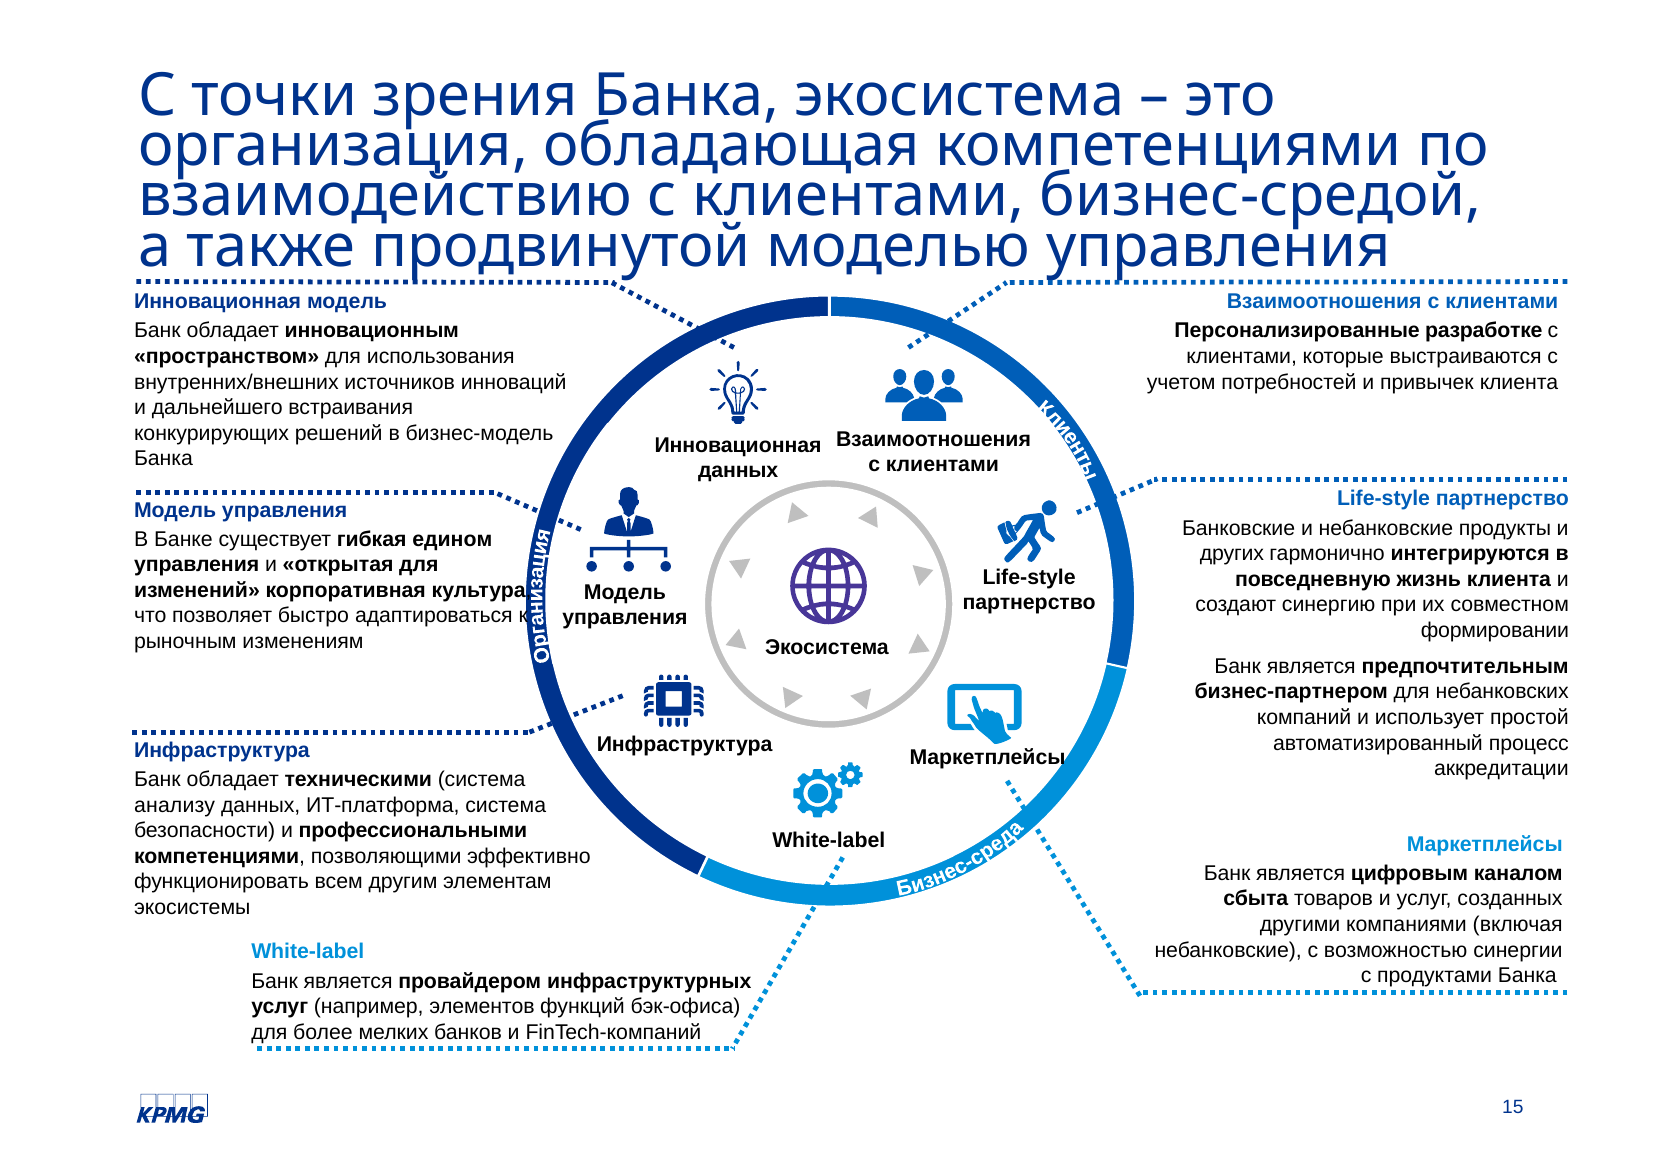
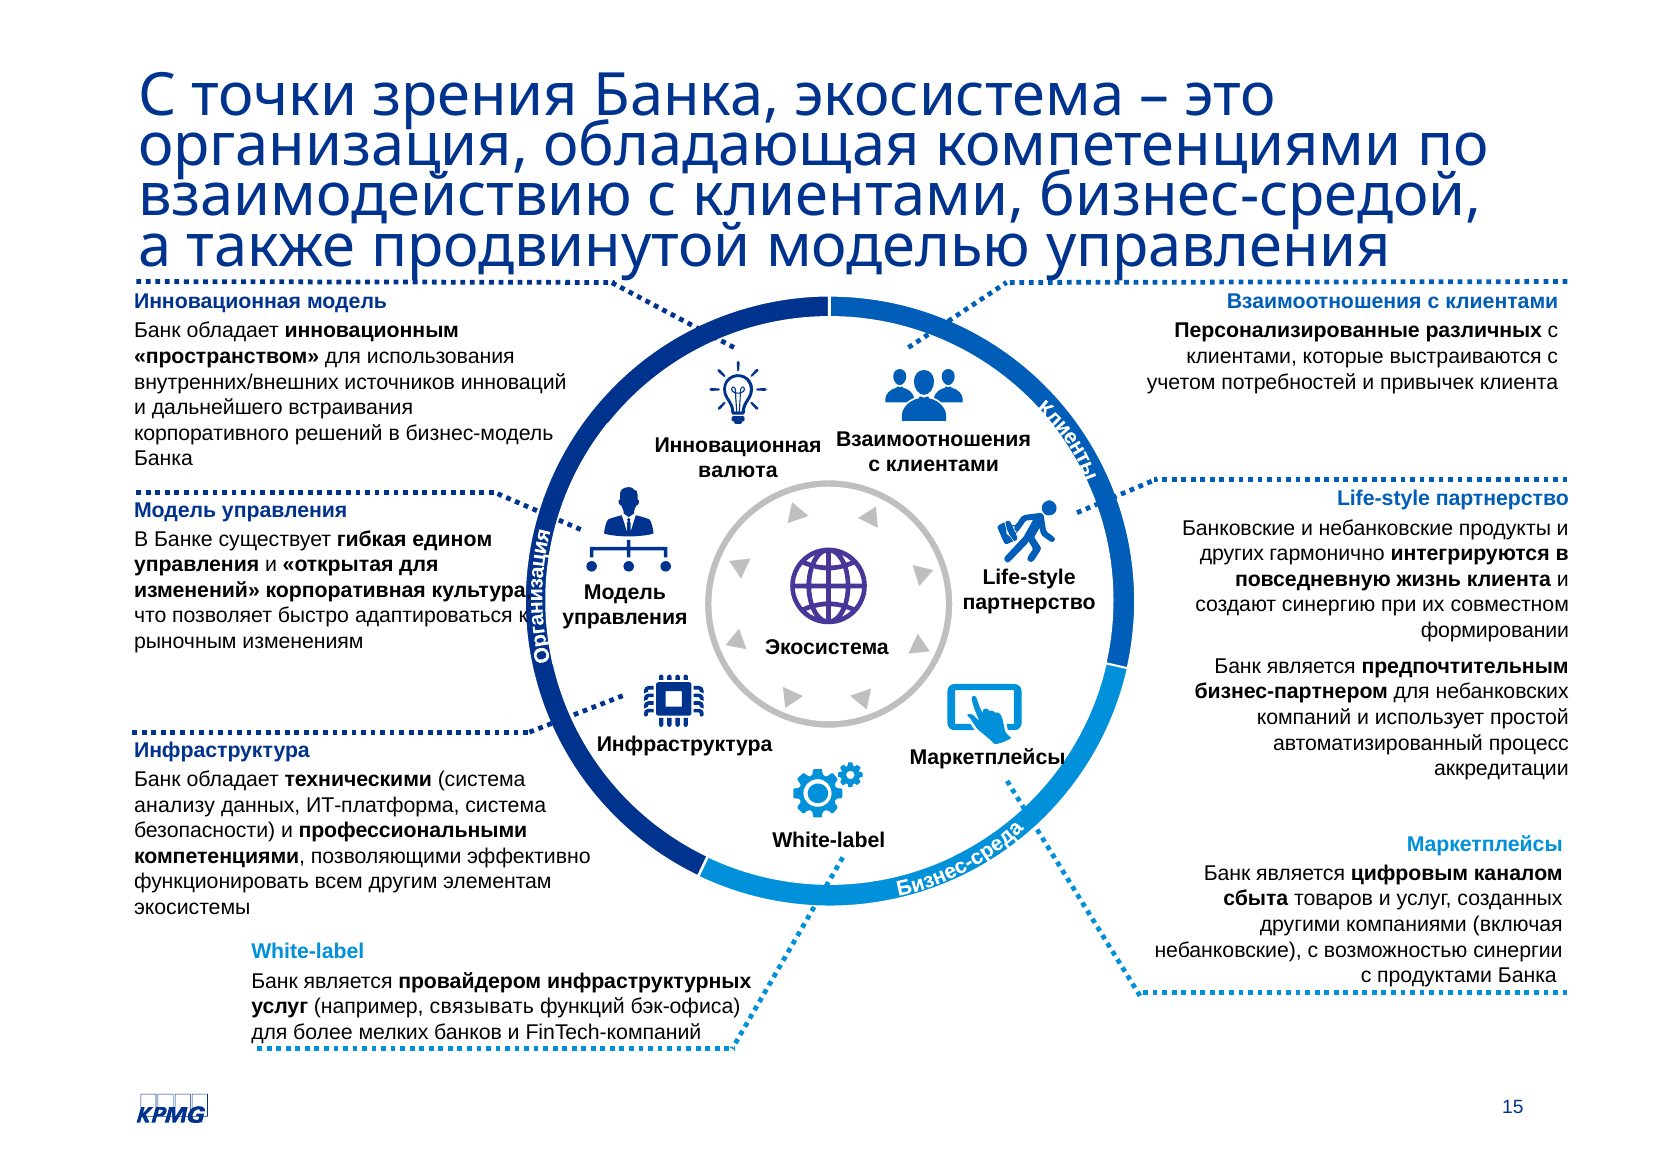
разработке: разработке -> различных (1484, 331)
конкурирующих: конкурирующих -> корпоративного (212, 433)
данных: данных -> валюта (738, 470)
элементов: элементов -> связывать (482, 1006)
